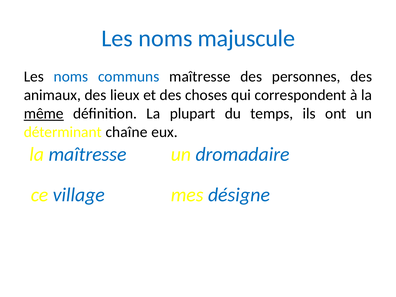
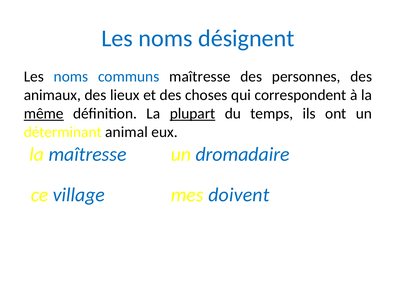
majuscule: majuscule -> désignent (246, 38)
plupart underline: none -> present (193, 114)
chaîne: chaîne -> animal (127, 132)
désigne: désigne -> doivent (239, 195)
